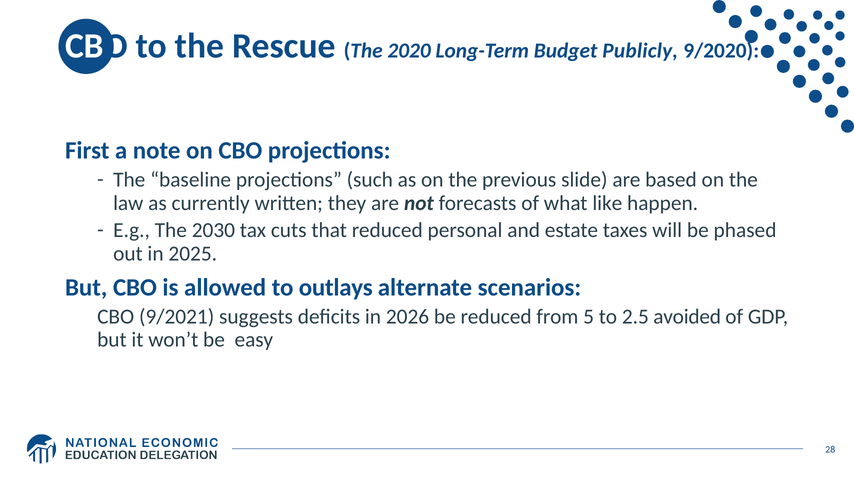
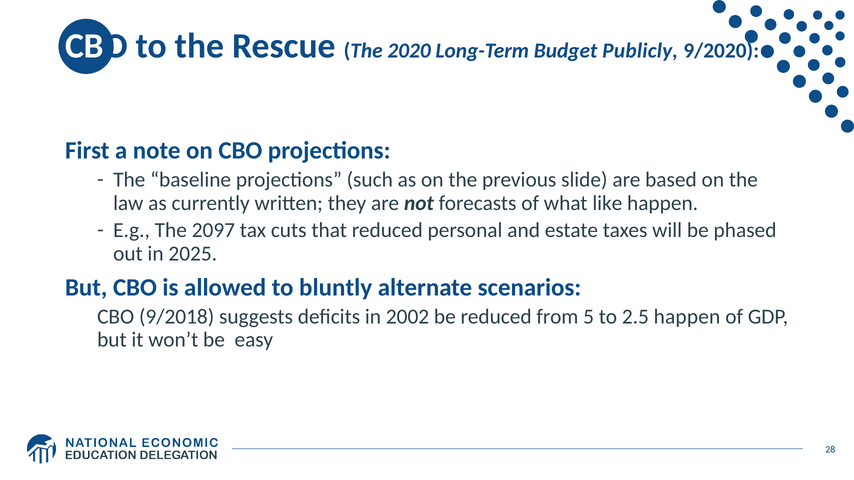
2030: 2030 -> 2097 (213, 231)
outlays: outlays -> bluntly (336, 288)
9/2021: 9/2021 -> 9/2018 (177, 317)
2026: 2026 -> 2002 (408, 317)
2.5 avoided: avoided -> happen (687, 317)
